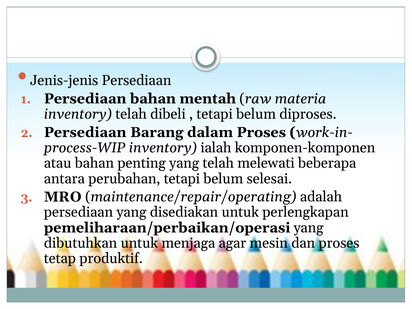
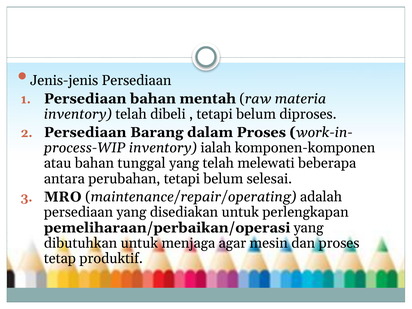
penting: penting -> tunggal (142, 163)
